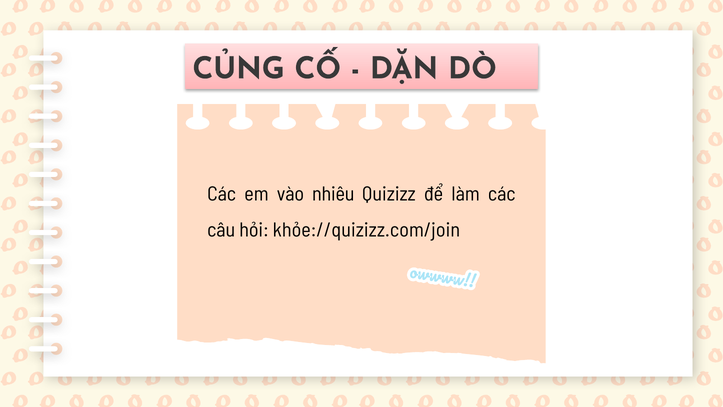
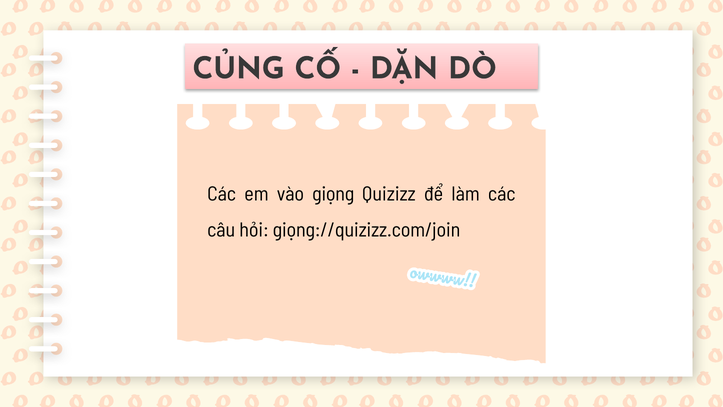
nhiêu: nhiêu -> giọng (333, 194)
khỏe://quizizz.com/join: khỏe://quizizz.com/join -> giọng://quizizz.com/join (367, 230)
